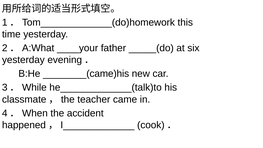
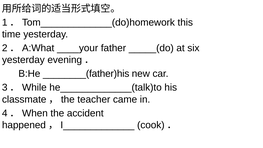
________(came)his: ________(came)his -> ________(father)his (86, 74)
